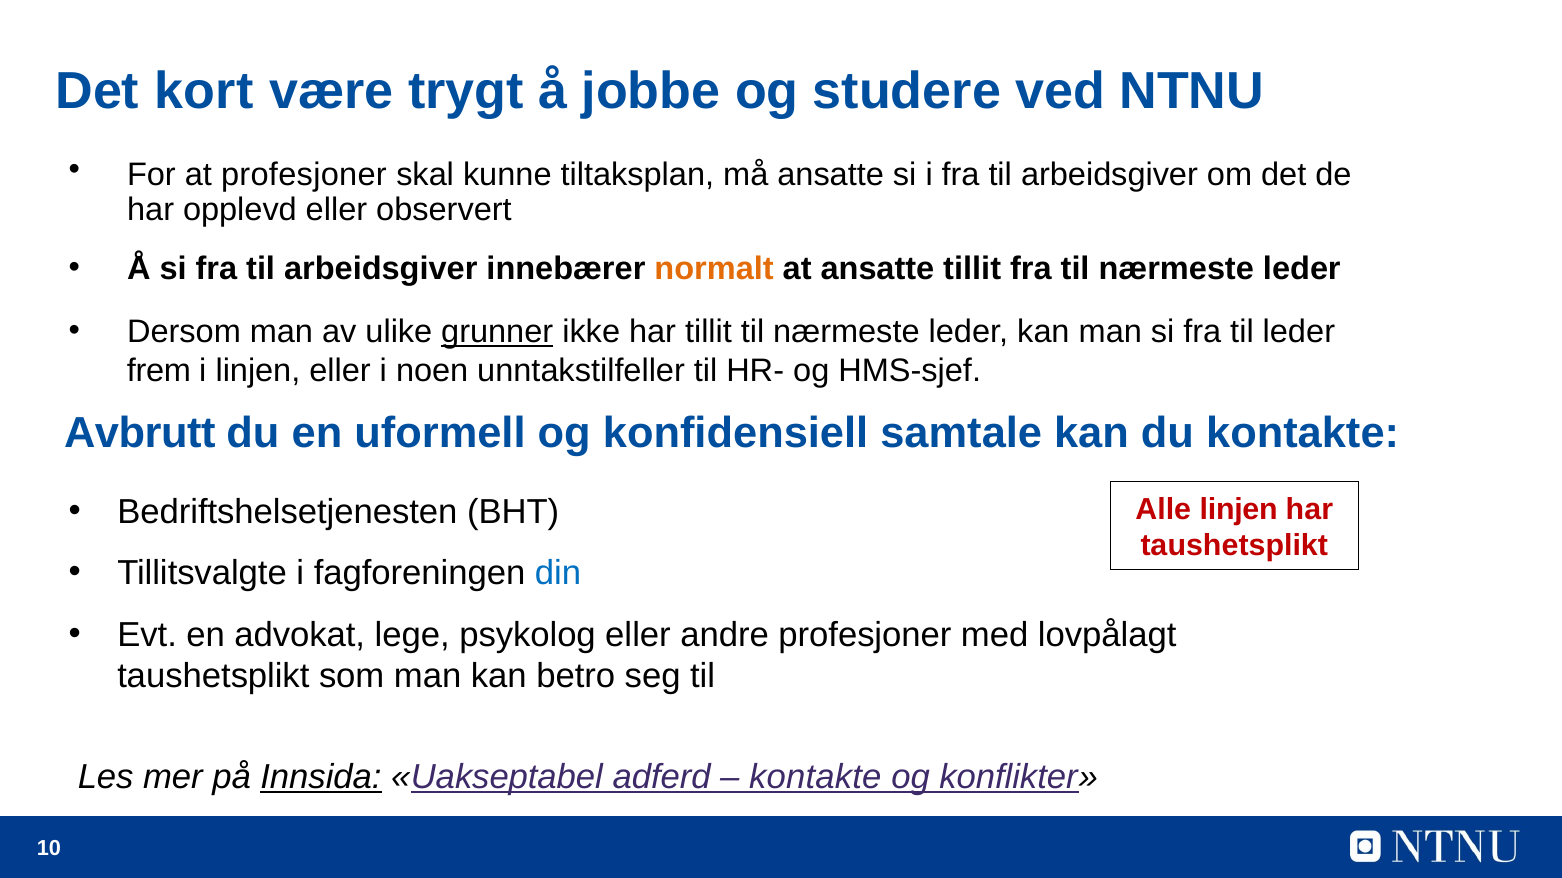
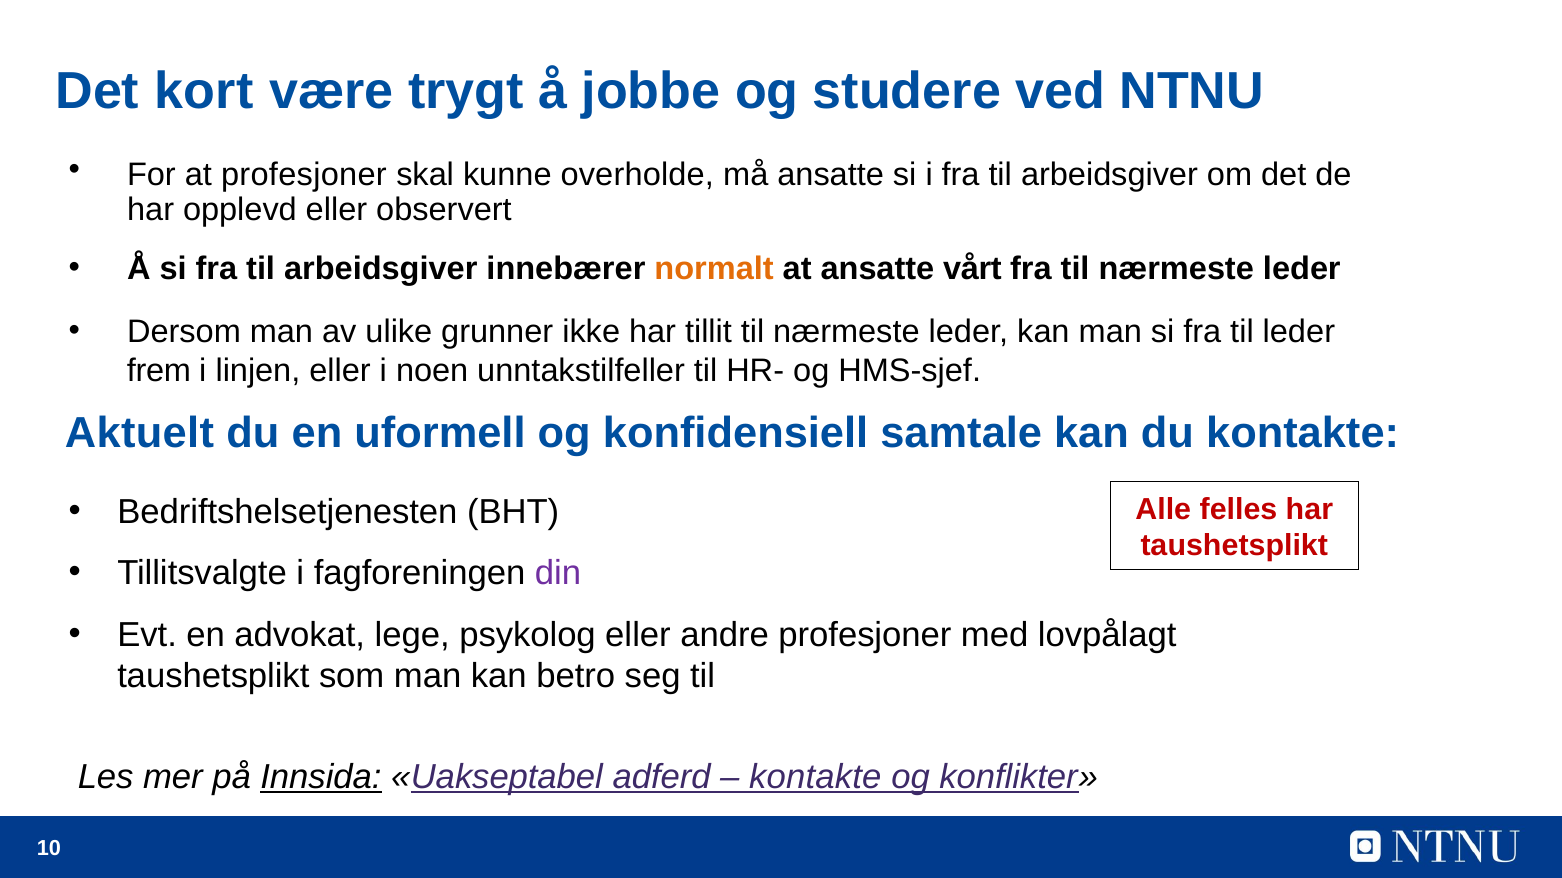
tiltaksplan: tiltaksplan -> overholde (637, 175)
ansatte tillit: tillit -> vårt (972, 269)
grunner underline: present -> none (497, 332)
Avbrutt: Avbrutt -> Aktuelt (139, 433)
Alle linjen: linjen -> felles (1239, 510)
din colour: blue -> purple (558, 574)
